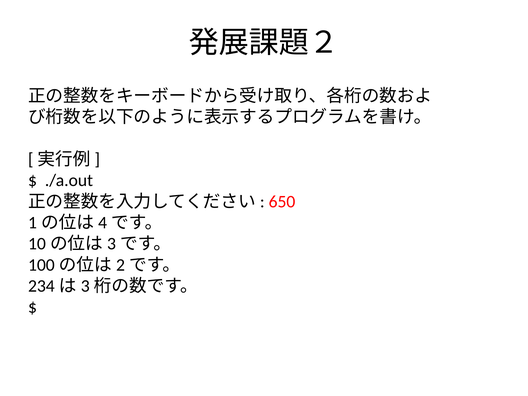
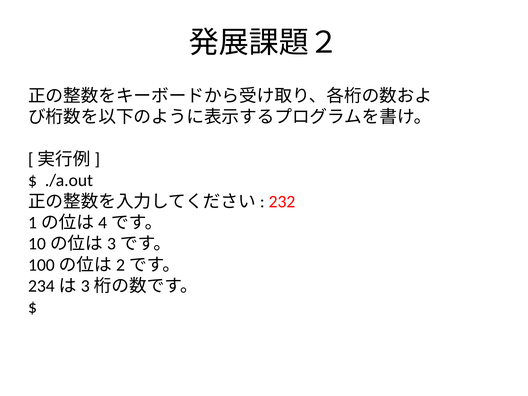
650: 650 -> 232 (282, 202)
